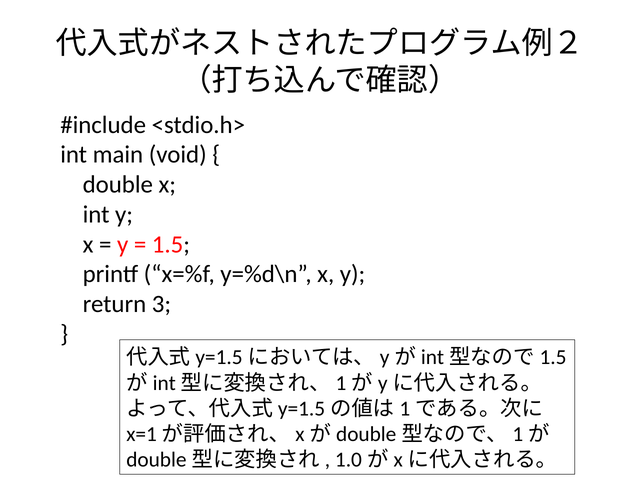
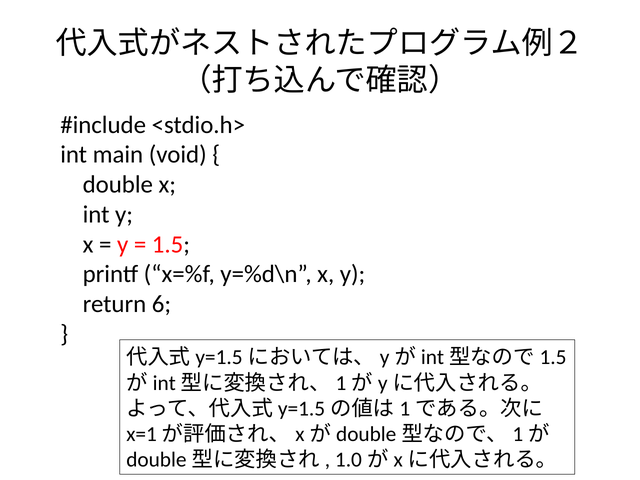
3: 3 -> 6 (161, 304)
